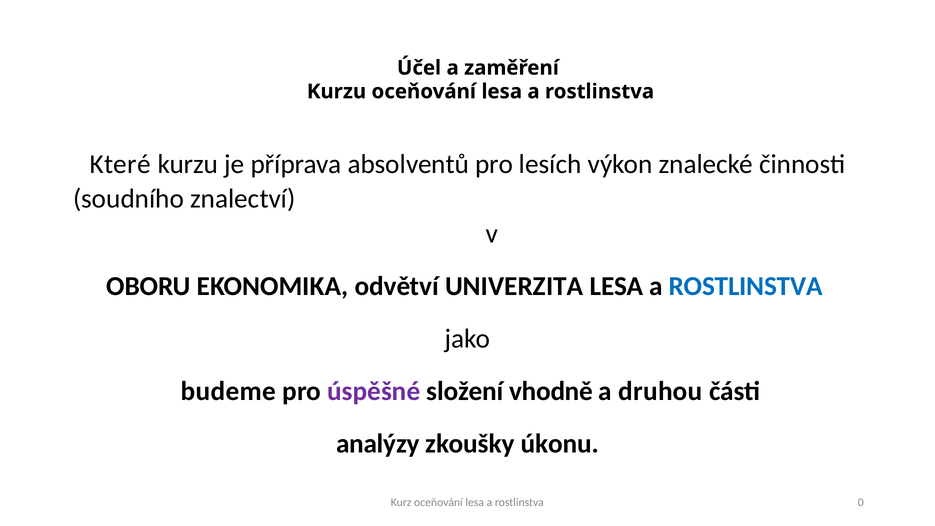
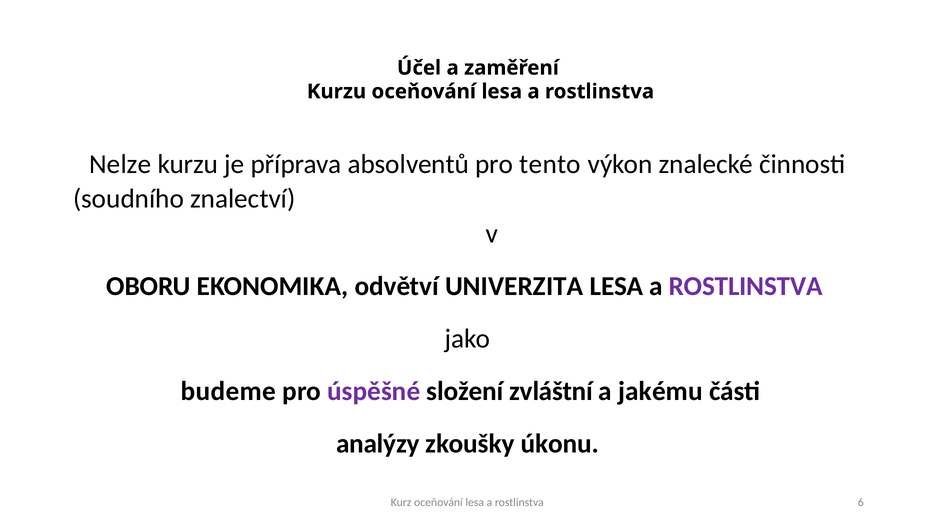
Které: Které -> Nelze (120, 164)
lesích: lesích -> tento (550, 164)
ROSTLINSTVA colour: blue -> purple (746, 286)
vhodně: vhodně -> zvláštní (551, 391)
druhou: druhou -> jakému (660, 391)
0: 0 -> 6 (861, 502)
